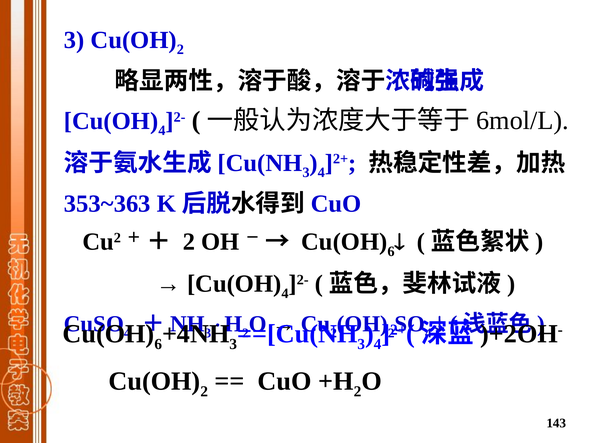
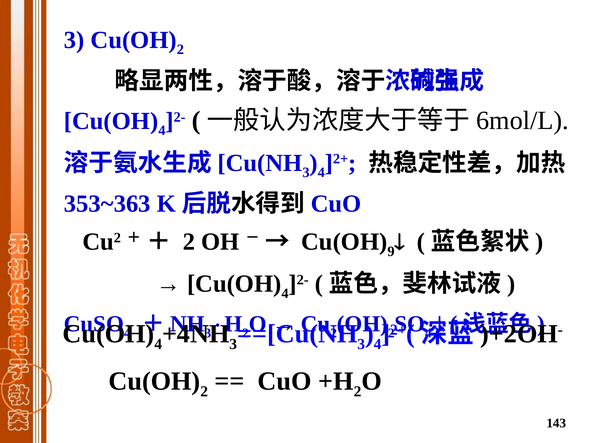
6: 6 -> 9 (391, 251)
6: 6 -> 4 (158, 344)
